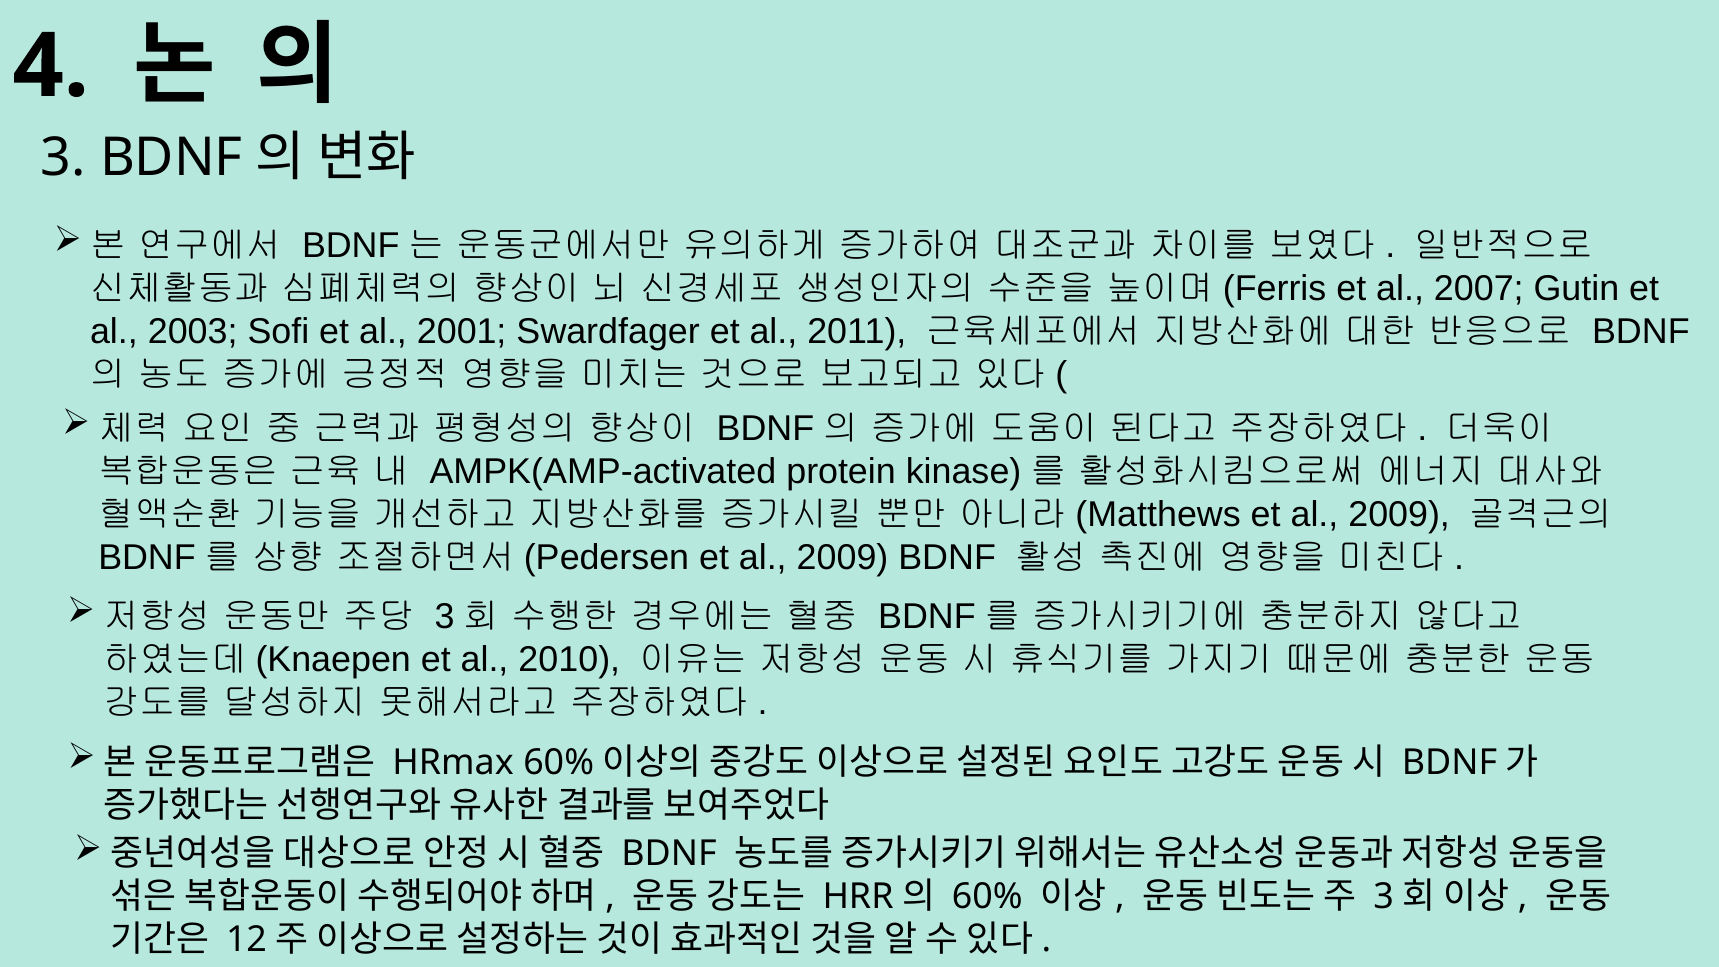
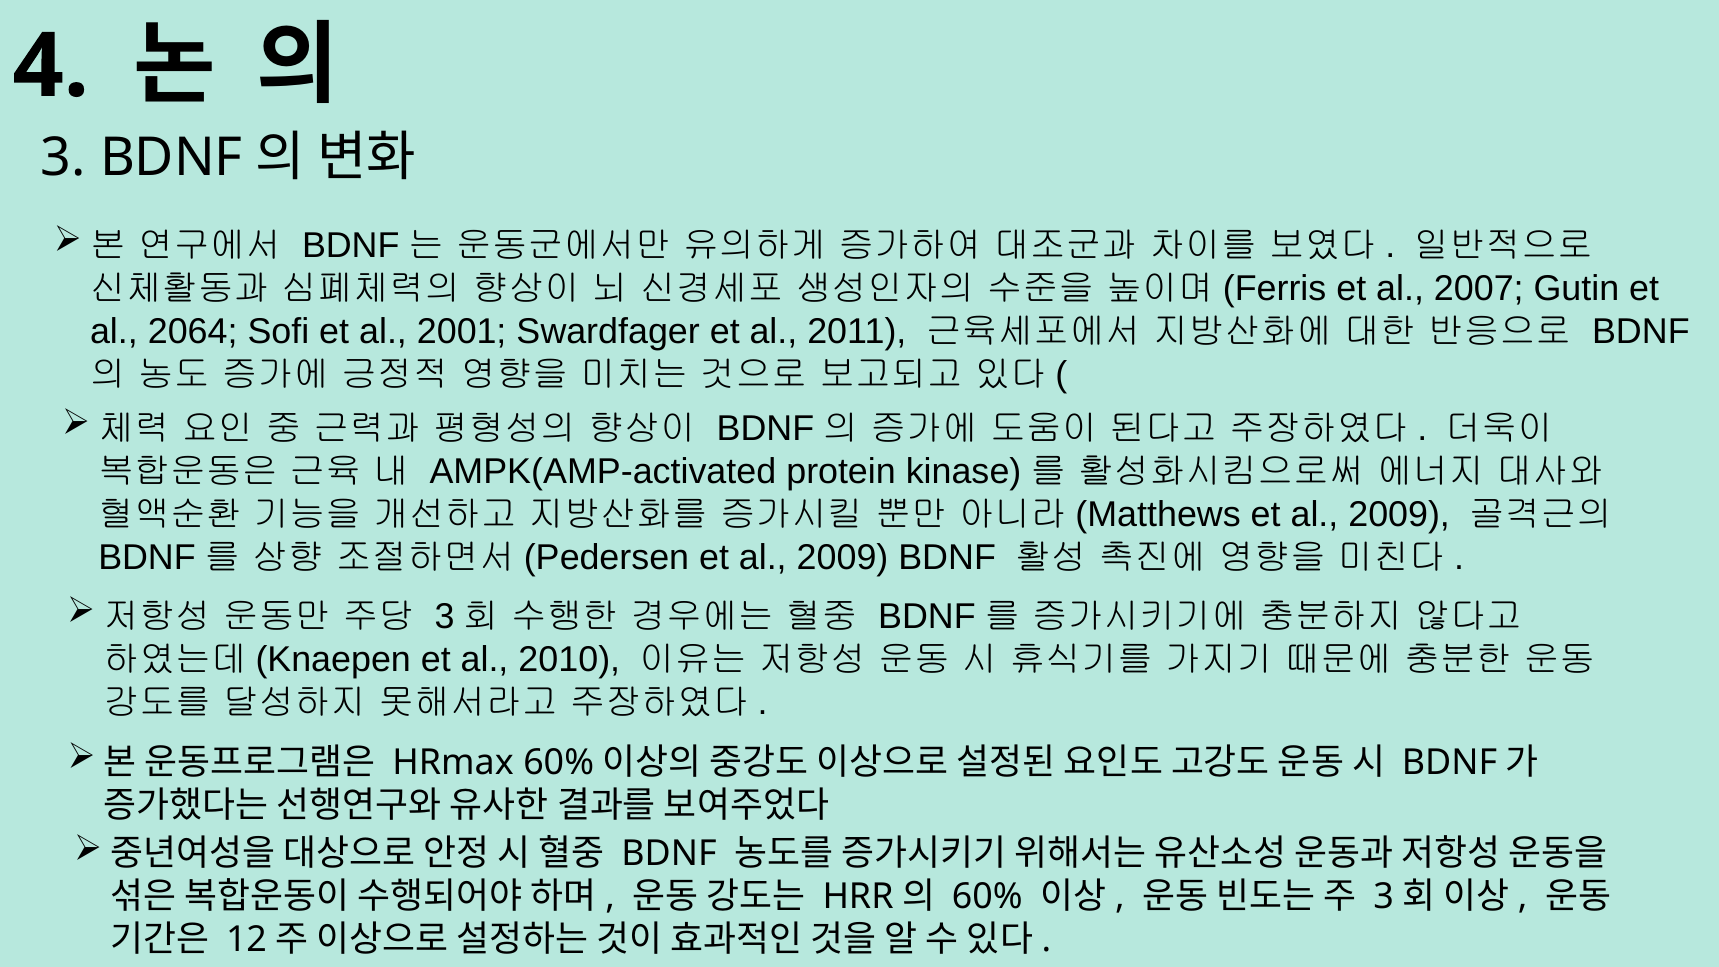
2003: 2003 -> 2064 (193, 332)
